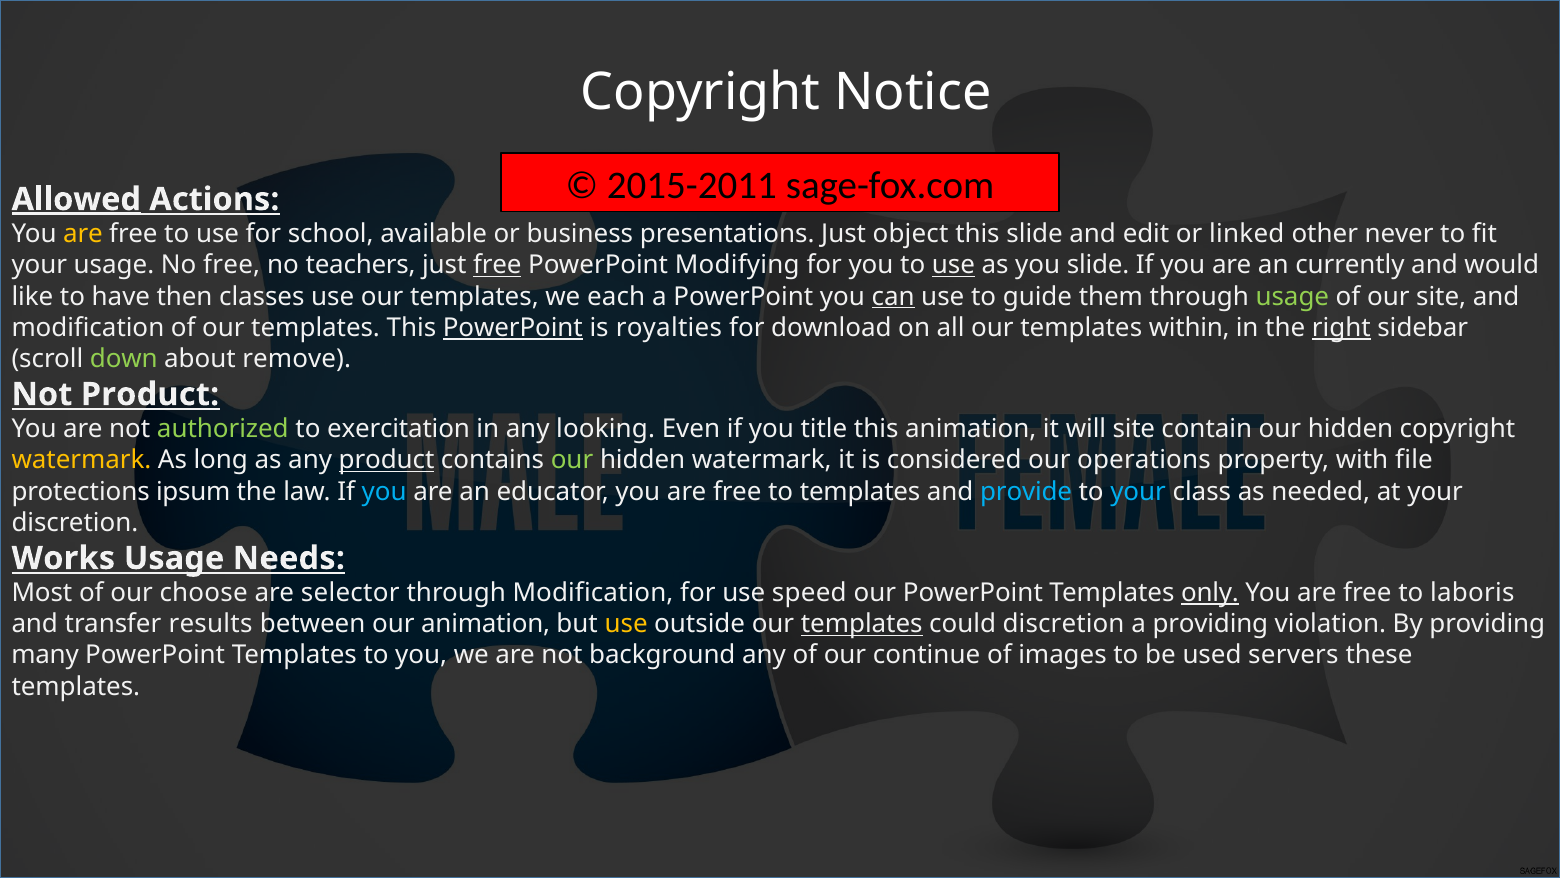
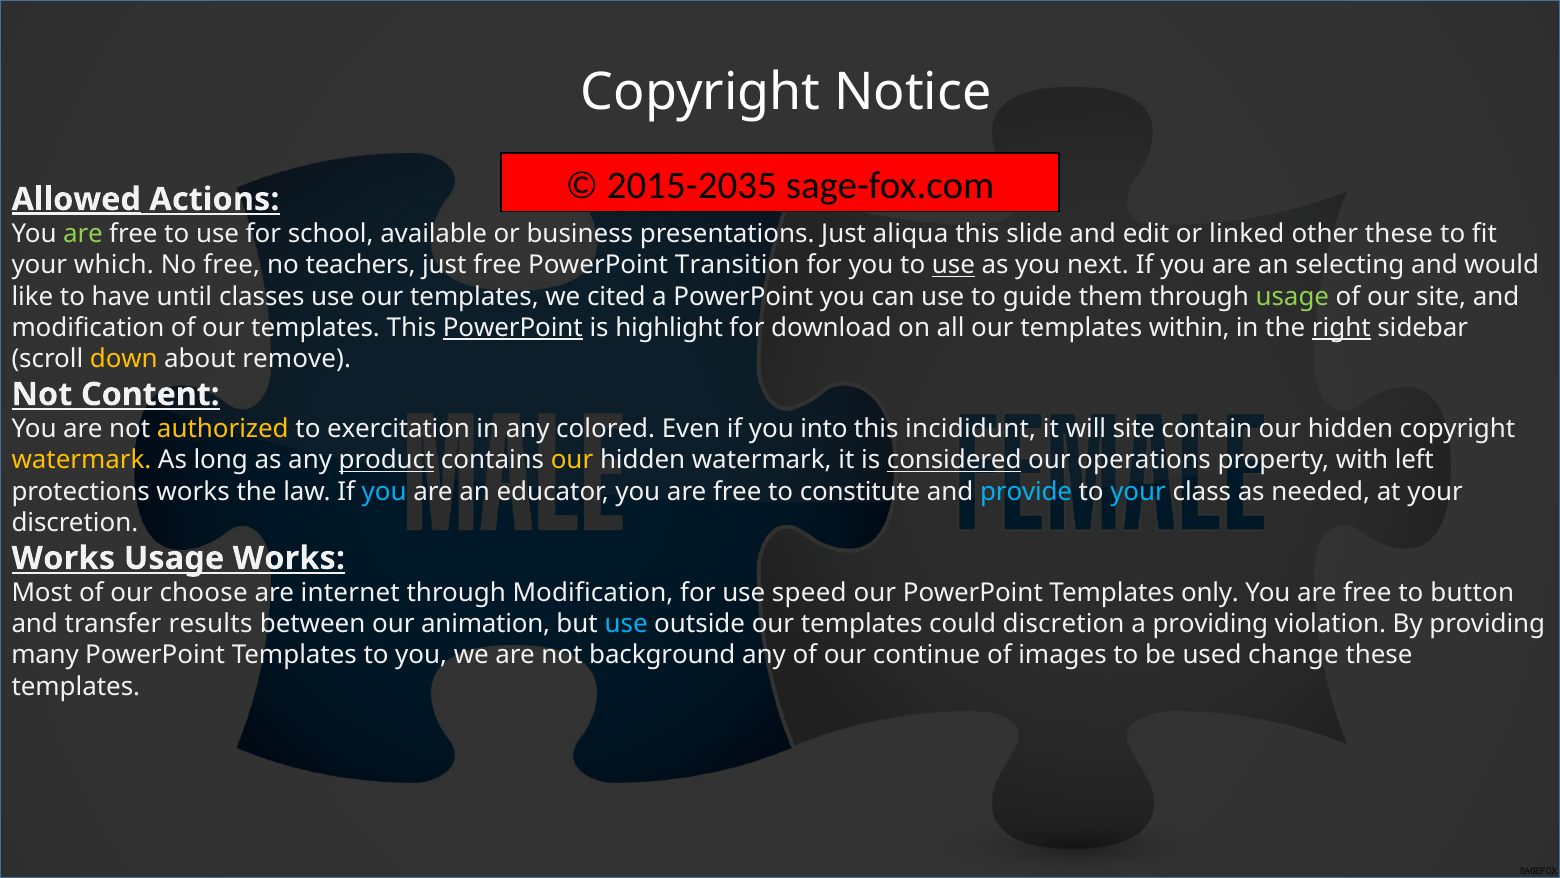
2015-2011: 2015-2011 -> 2015-2035 (692, 185)
are colour: yellow -> light green (83, 234)
object: object -> aliqua (911, 234)
other never: never -> these (1399, 234)
your usage: usage -> which (114, 265)
free underline: present -> none (497, 265)
Modifying: Modifying -> Transition (737, 265)
you slide: slide -> next (1098, 265)
currently: currently -> selecting (1350, 265)
then: then -> until (184, 296)
each: each -> cited (616, 296)
can underline: present -> none (893, 296)
royalties: royalties -> highlight (669, 327)
down colour: light green -> yellow (124, 359)
Not Product: Product -> Content (150, 394)
authorized colour: light green -> yellow (223, 429)
looking: looking -> colored (606, 429)
title: title -> into (824, 429)
this animation: animation -> incididunt (971, 429)
our colour: light green -> yellow (572, 460)
considered underline: none -> present (954, 460)
file: file -> left (1414, 460)
protections ipsum: ipsum -> works (193, 491)
to templates: templates -> constitute (860, 491)
Usage Needs: Needs -> Works (289, 558)
selector: selector -> internet (350, 593)
only underline: present -> none (1210, 593)
laboris: laboris -> button (1472, 593)
use colour: yellow -> light blue (626, 624)
templates underline: present -> none (862, 624)
servers: servers -> change (1293, 655)
